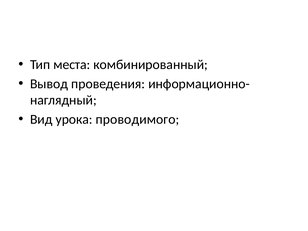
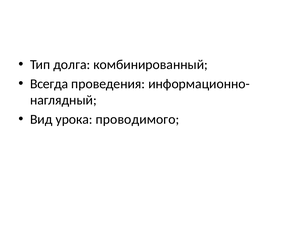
места: места -> долга (72, 65)
Вывод: Вывод -> Всегда (49, 84)
